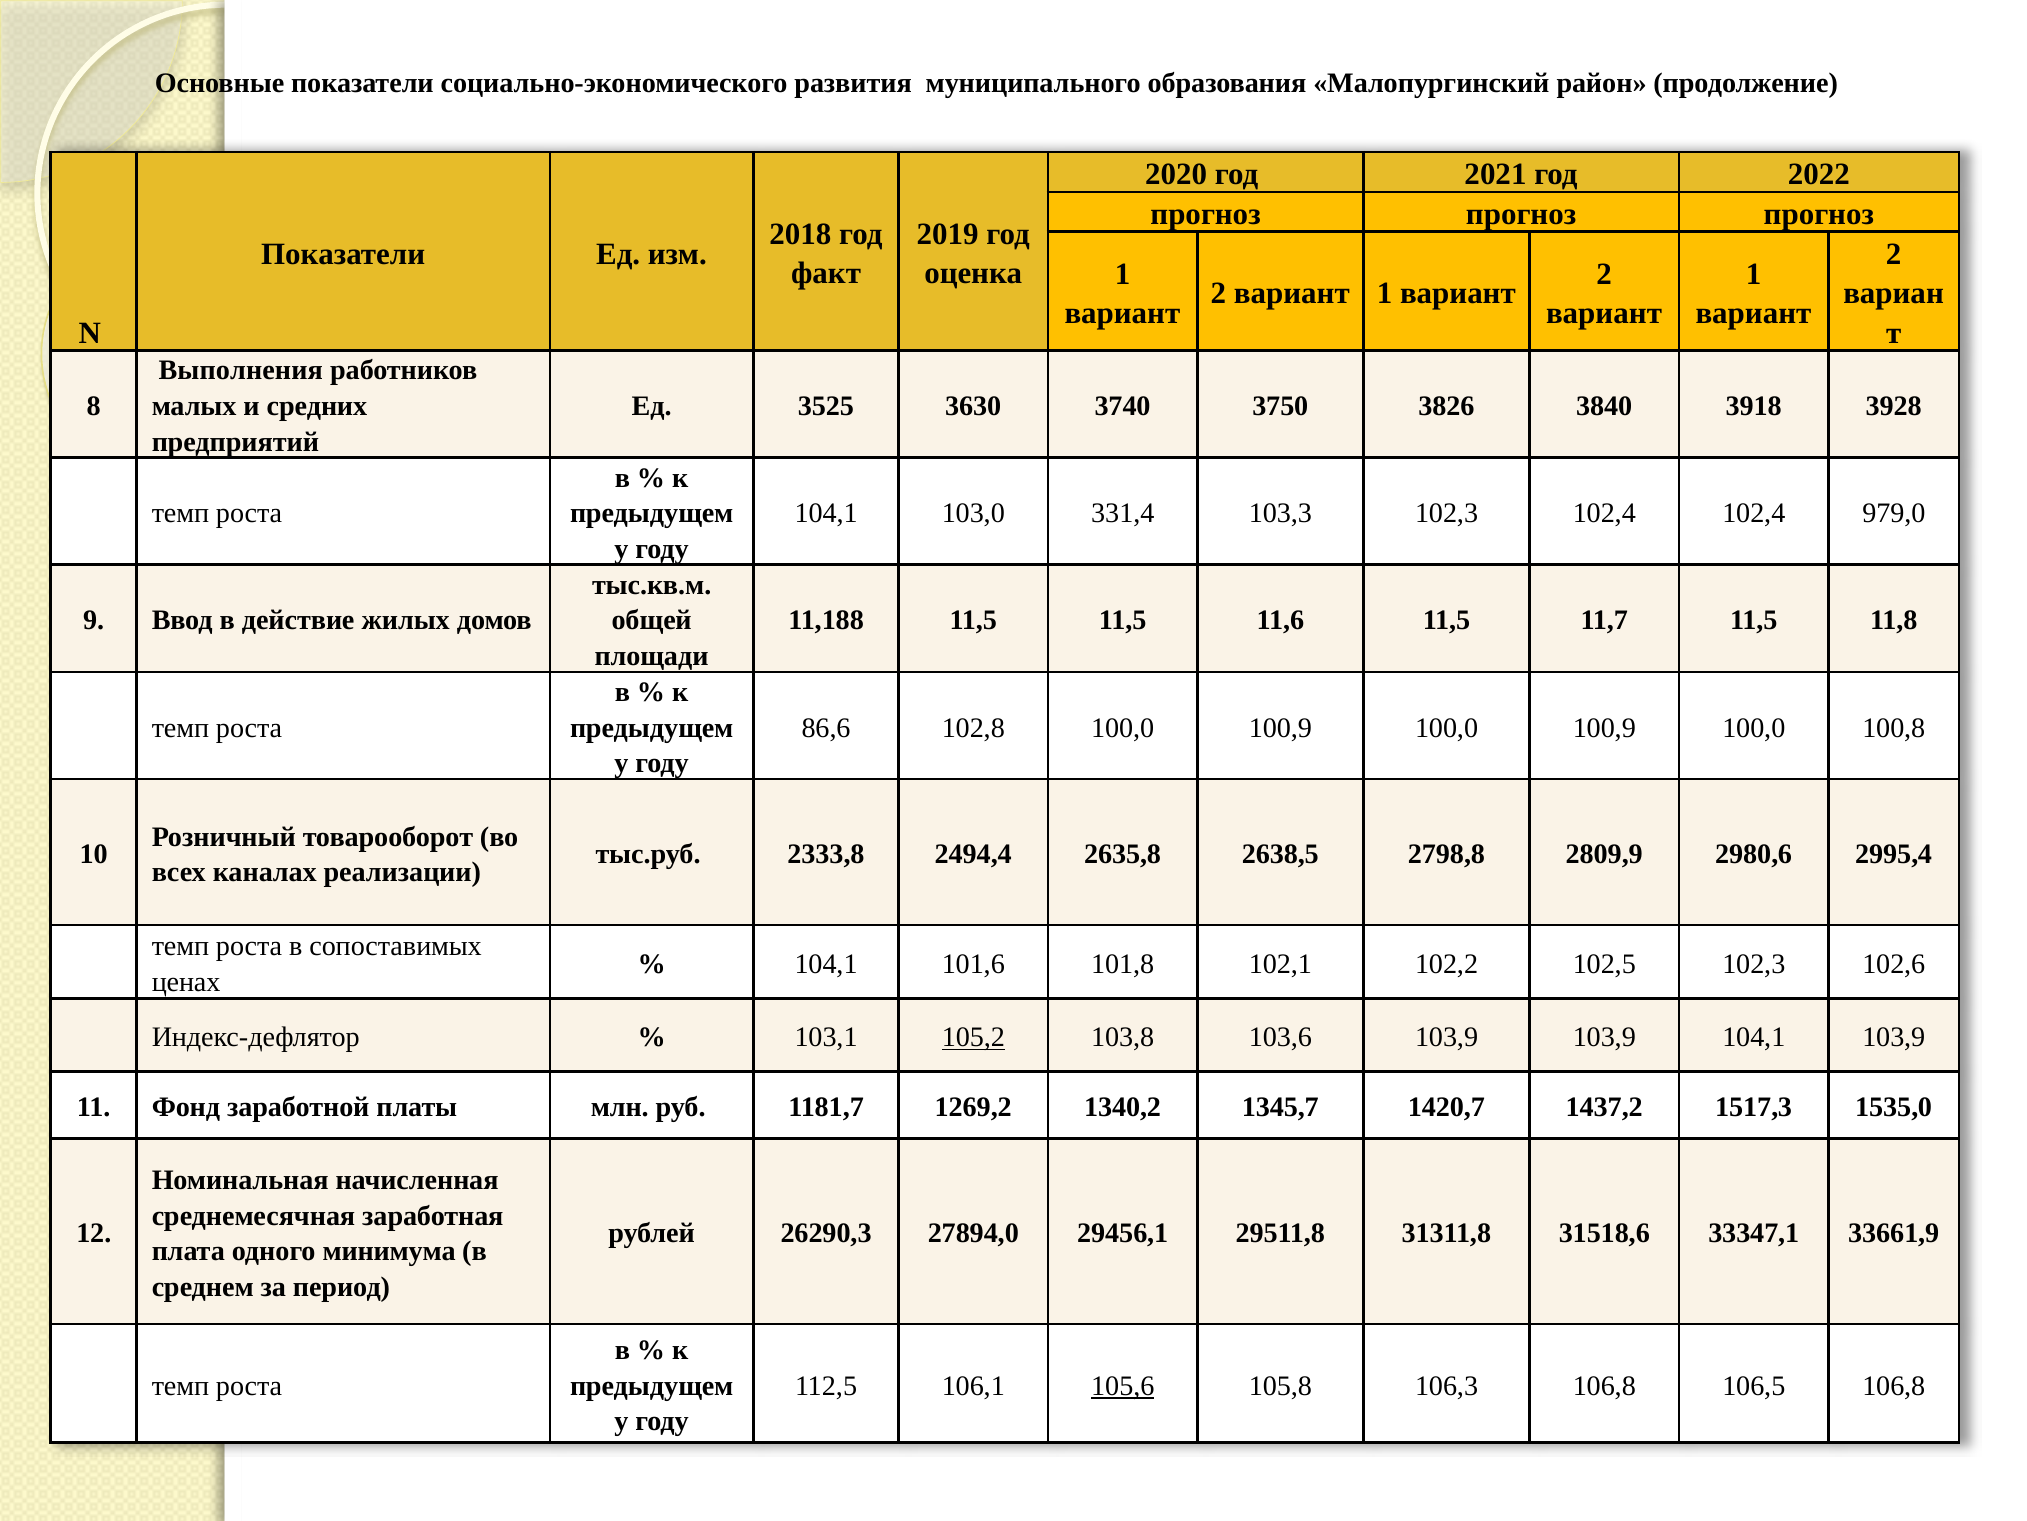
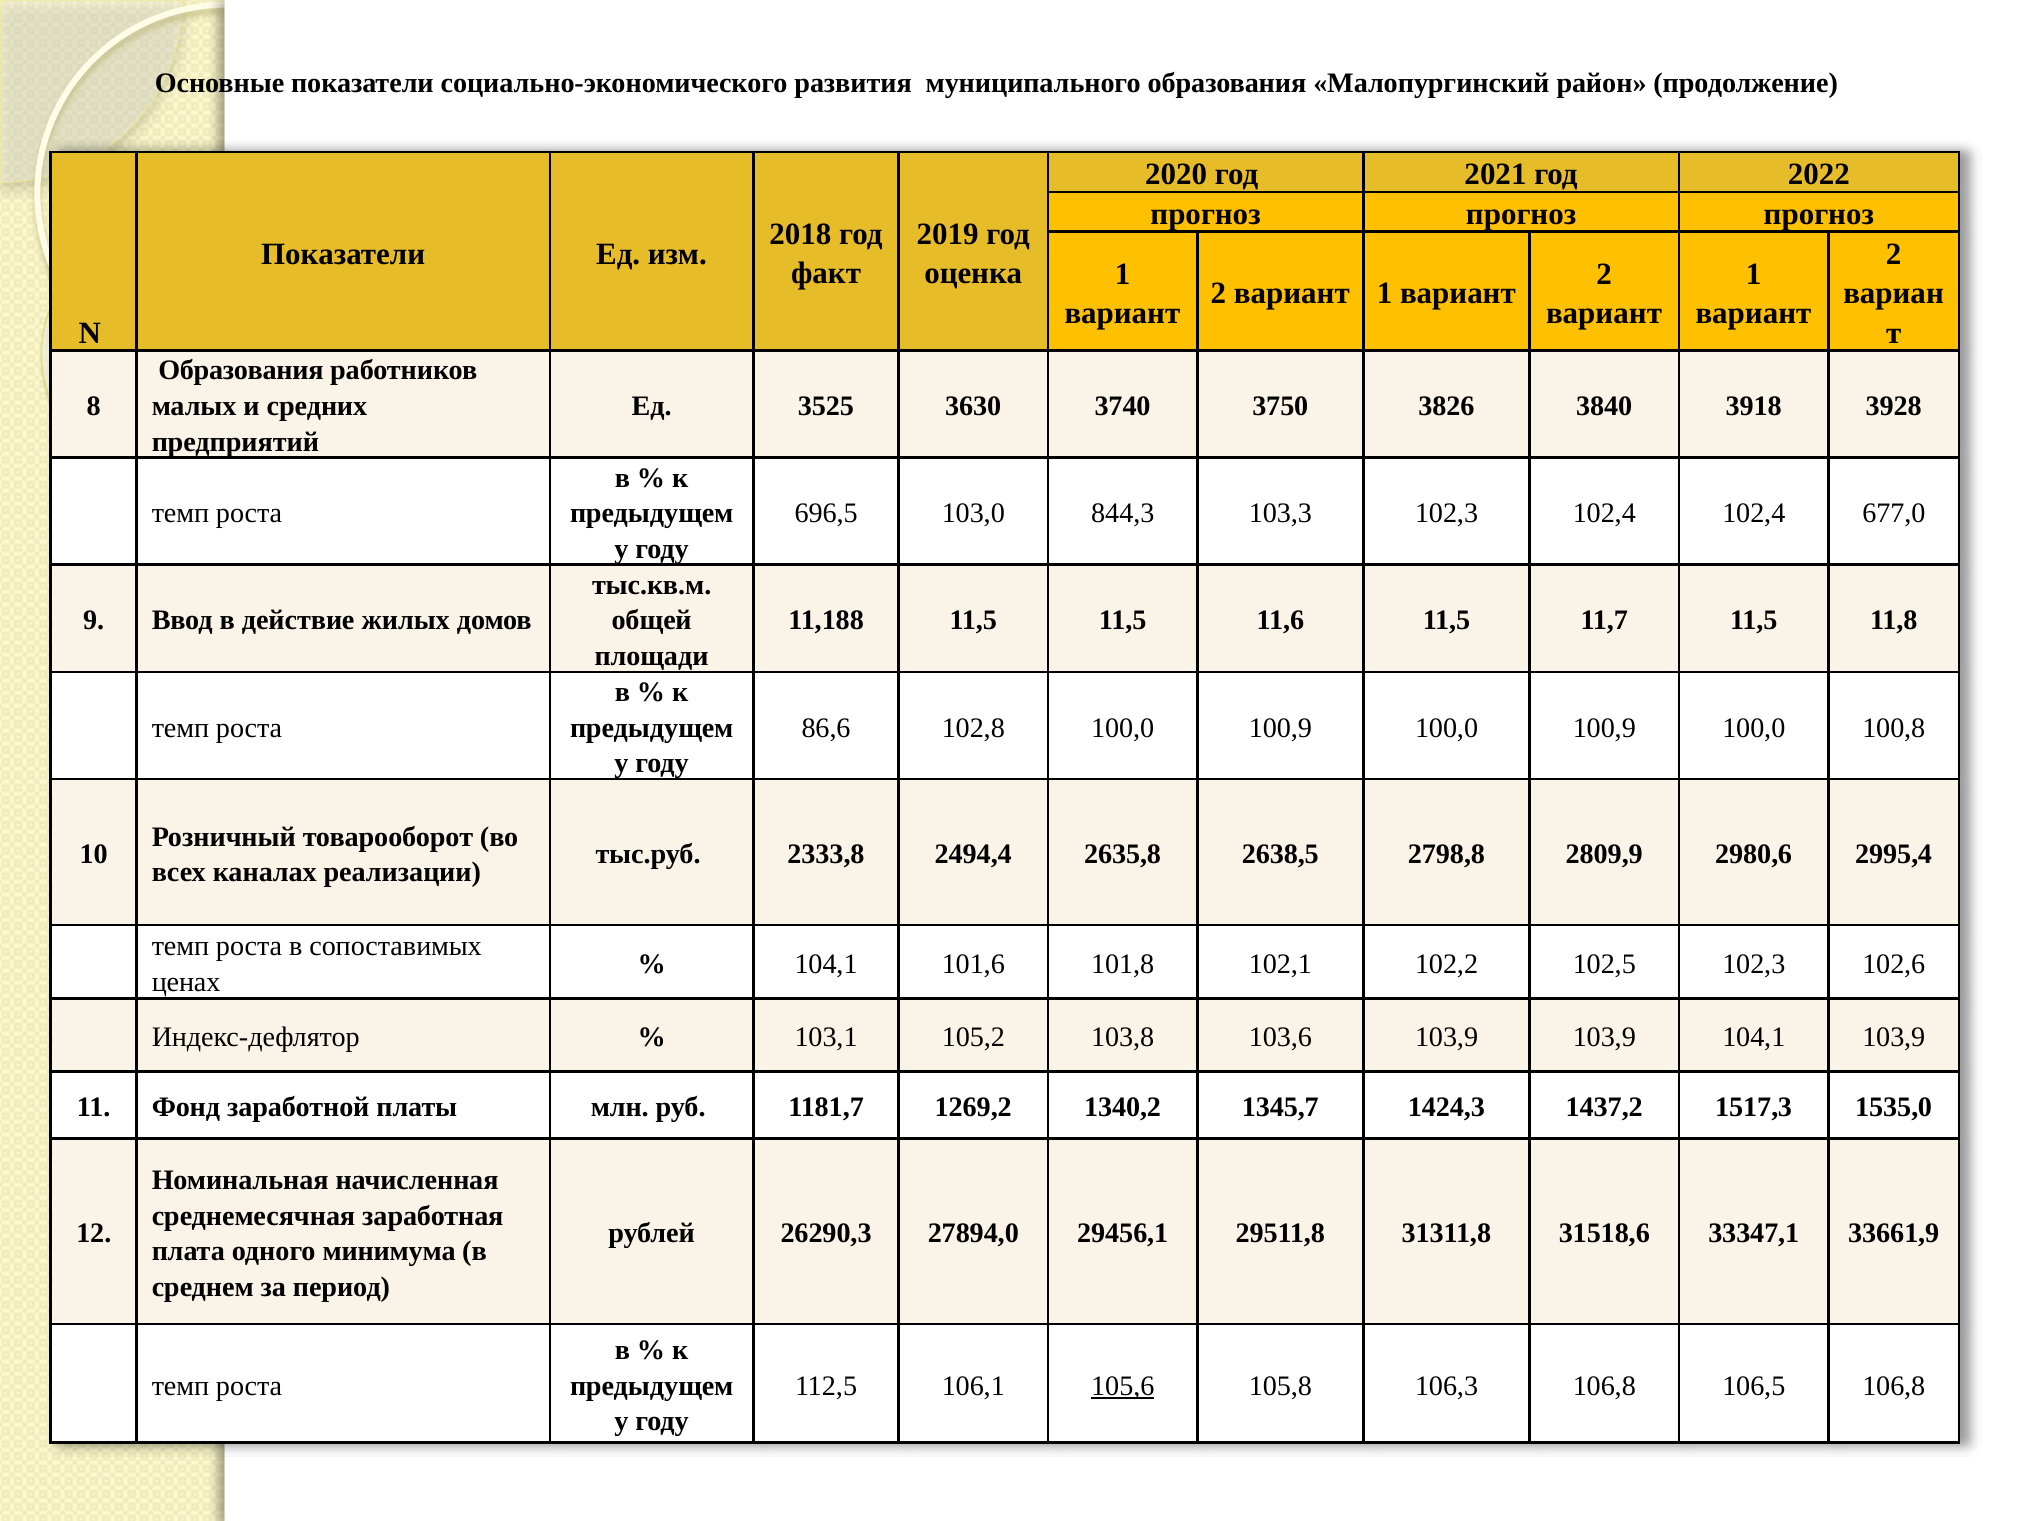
Выполнения: Выполнения -> Образования (241, 370)
104,1: 104,1 -> 696,5 (826, 513)
331,4: 331,4 -> 844,3 (1123, 513)
979,0: 979,0 -> 677,0 (1894, 513)
105,2 underline: present -> none (973, 1037)
1420,7: 1420,7 -> 1424,3 (1446, 1107)
